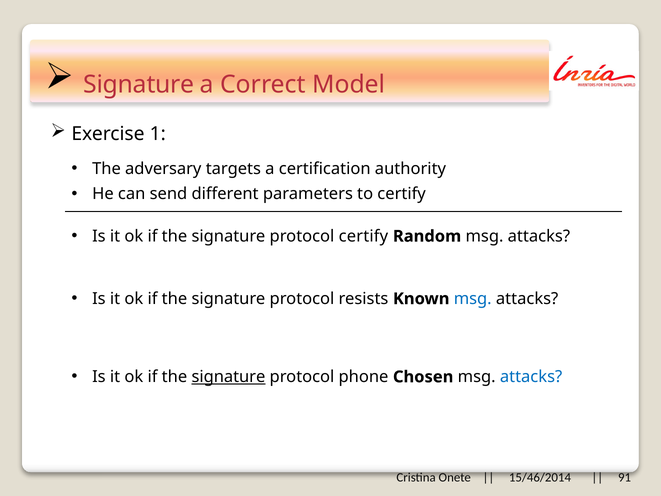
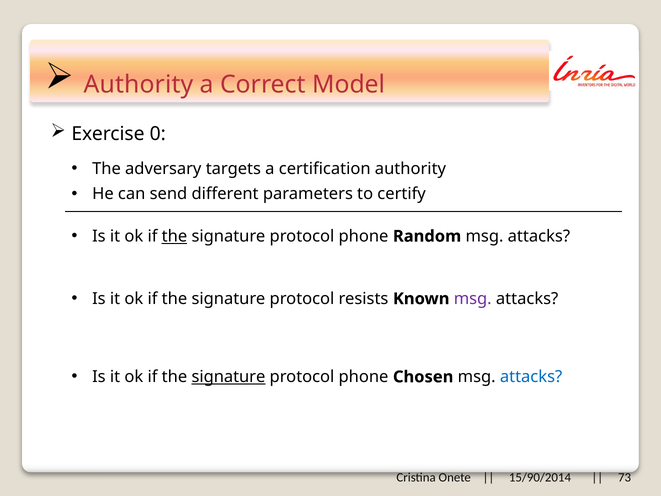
Signature: Signature -> Authority (139, 84)
1: 1 -> 0 (158, 134)
the underline: none -> present (174, 236)
certify: certify -> phone (363, 236)
msg colour: blue -> purple (473, 299)
15/46/2014: 15/46/2014 -> 15/90/2014 (540, 477)
91: 91 -> 73 (625, 477)
